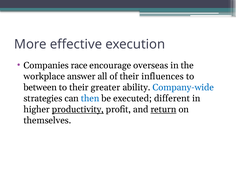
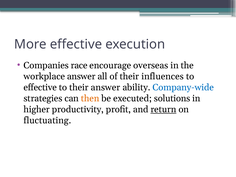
between: between -> effective (40, 87)
their greater: greater -> answer (106, 87)
then colour: blue -> orange (90, 98)
different: different -> solutions (172, 98)
productivity underline: present -> none (78, 109)
themselves: themselves -> fluctuating (47, 120)
